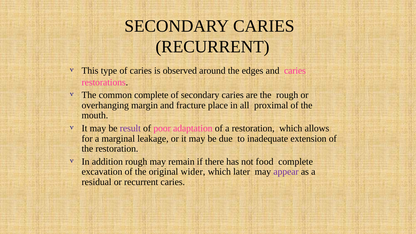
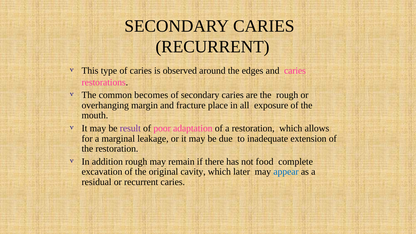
common complete: complete -> becomes (151, 95)
proximal: proximal -> exposure (271, 105)
wider: wider -> cavity (193, 172)
appear colour: purple -> blue (286, 172)
